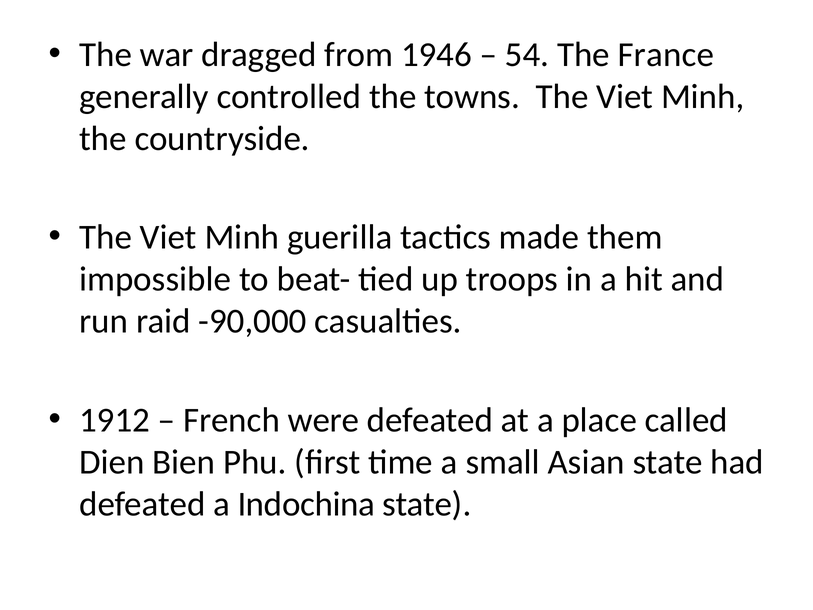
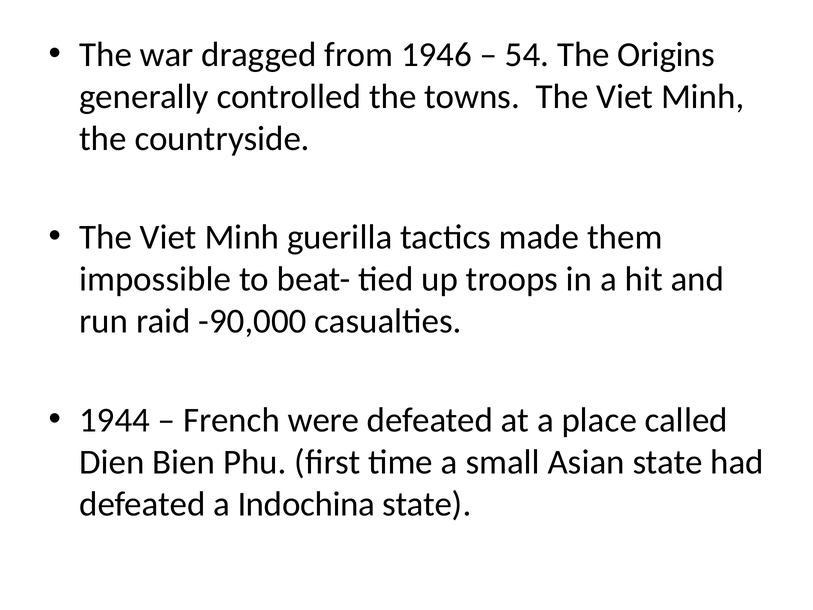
France: France -> Origins (666, 55)
1912: 1912 -> 1944 (115, 420)
